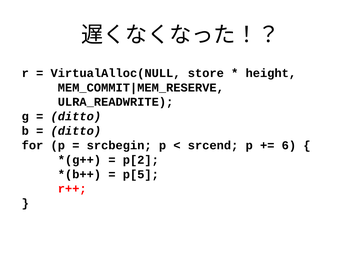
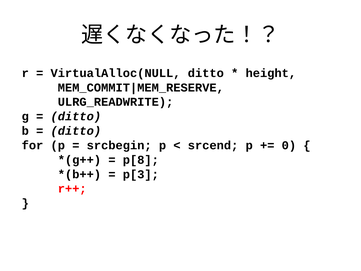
VirtualAlloc(NULL store: store -> ditto (206, 73)
ULRA_READWRITE: ULRA_READWRITE -> ULRG_READWRITE (116, 102)
6: 6 -> 0 (289, 145)
p[2: p[2 -> p[8 (141, 160)
p[5: p[5 -> p[3 (141, 174)
